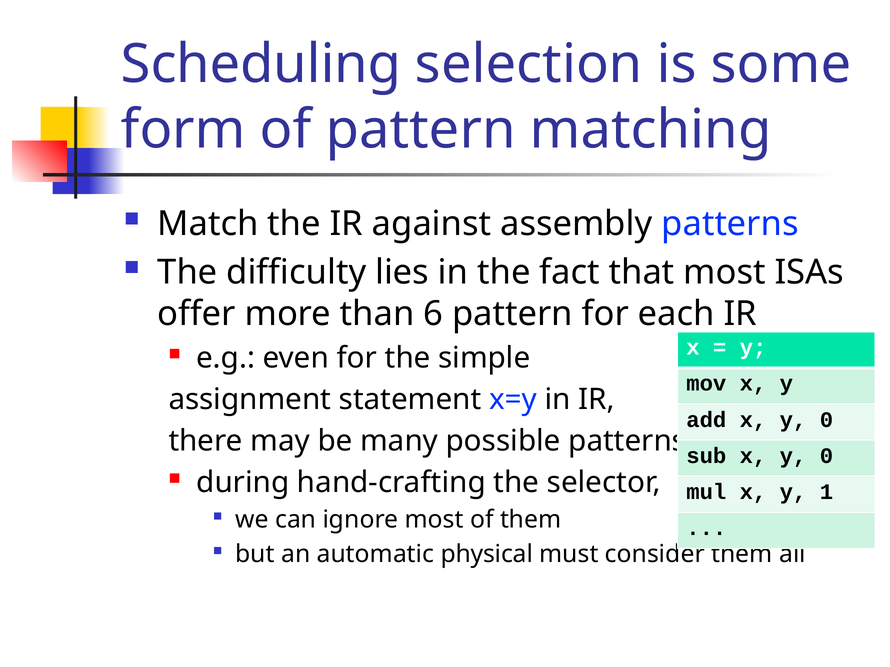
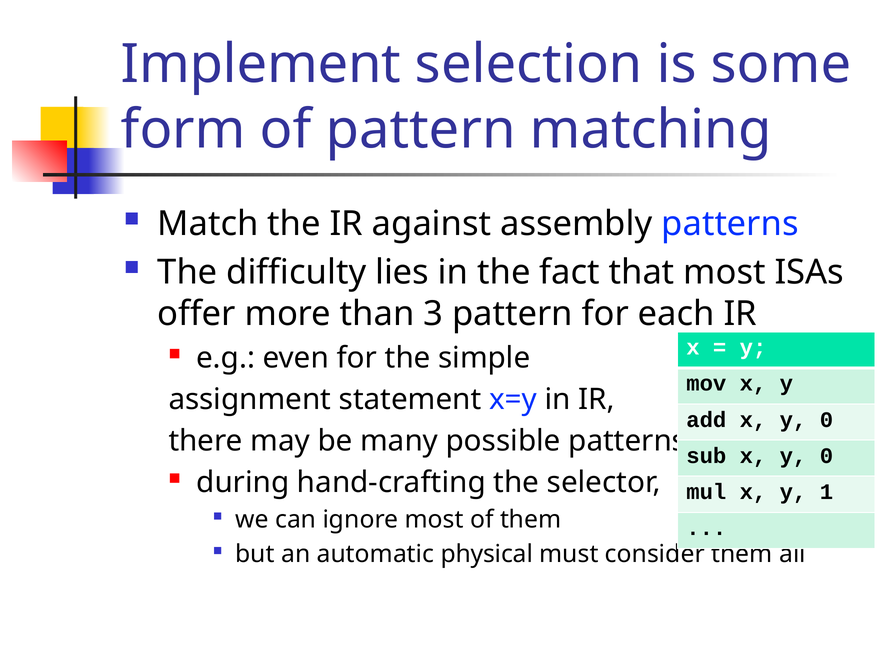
Scheduling: Scheduling -> Implement (261, 65)
6: 6 -> 3 (433, 314)
